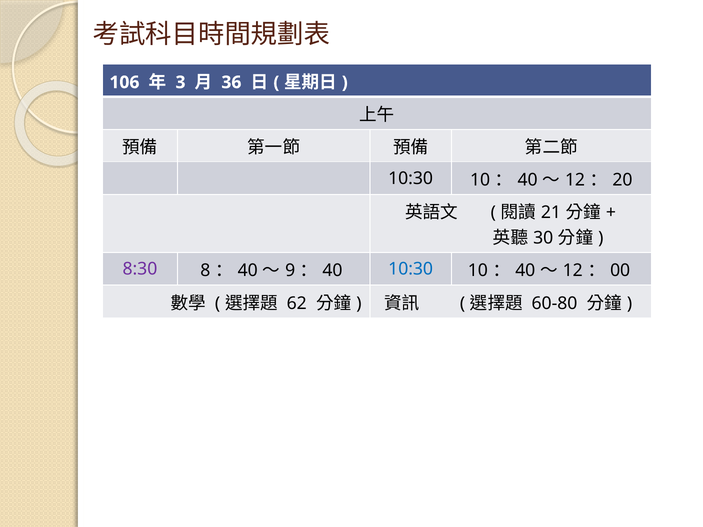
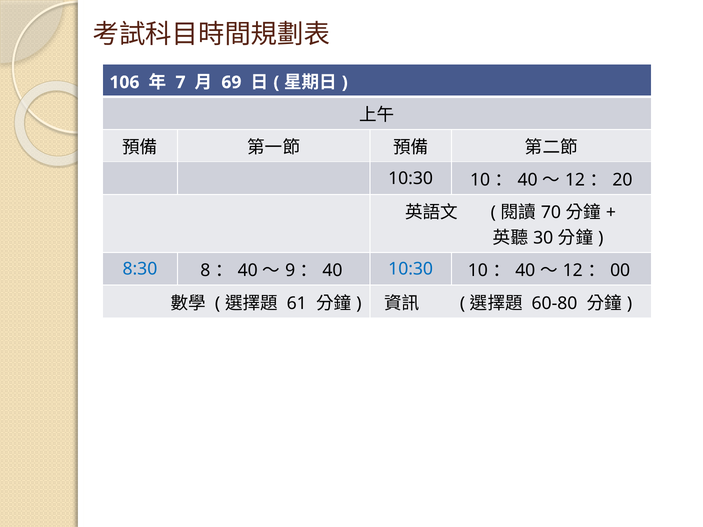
3: 3 -> 7 (181, 82)
36: 36 -> 69 (231, 82)
21: 21 -> 70 (551, 213)
8:30 colour: purple -> blue (140, 269)
62: 62 -> 61 (297, 303)
